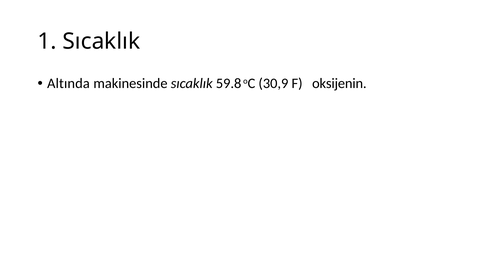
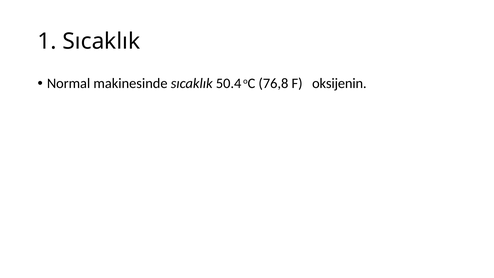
Altında: Altında -> Normal (69, 84)
59.8: 59.8 -> 50.4 (229, 84)
30,9: 30,9 -> 76,8 (273, 84)
